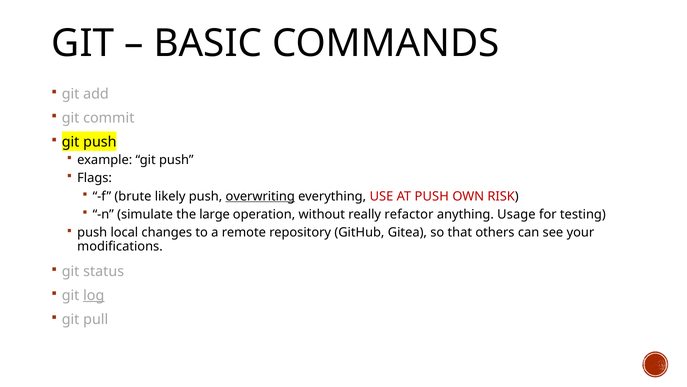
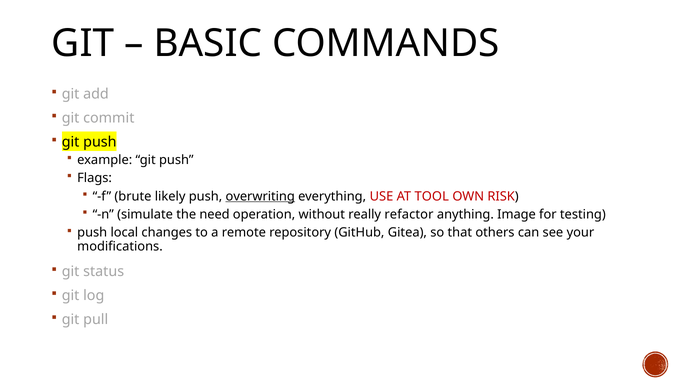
AT PUSH: PUSH -> TOOL (432, 196)
large: large -> need (215, 214)
Usage: Usage -> Image (517, 214)
log underline: present -> none (94, 295)
